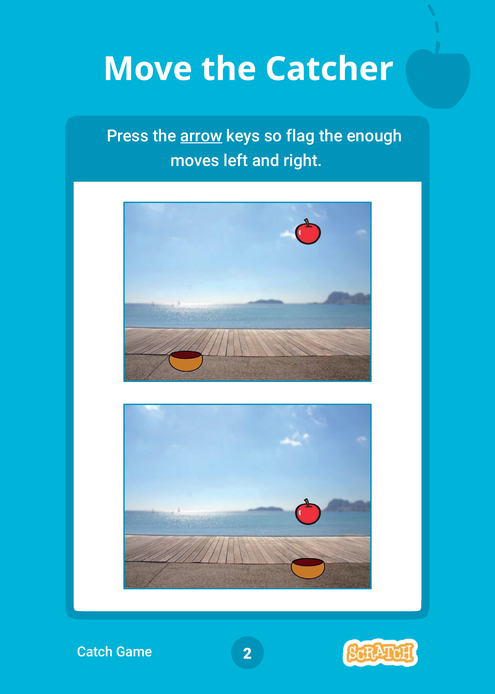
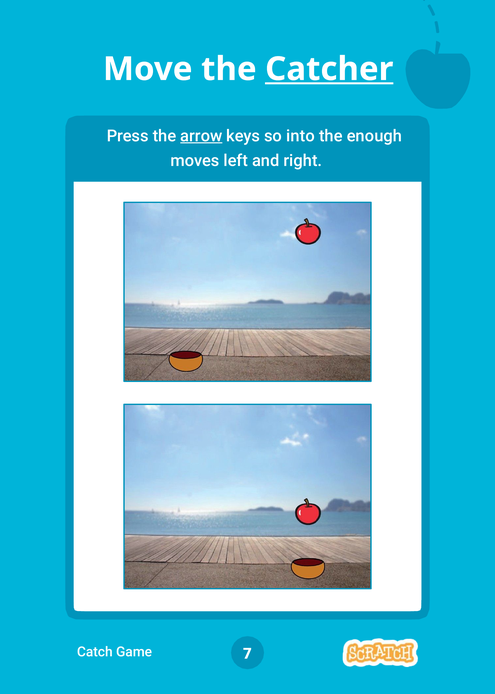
Catcher underline: none -> present (329, 69)
flag: flag -> into (301, 136)
2: 2 -> 7 (247, 653)
